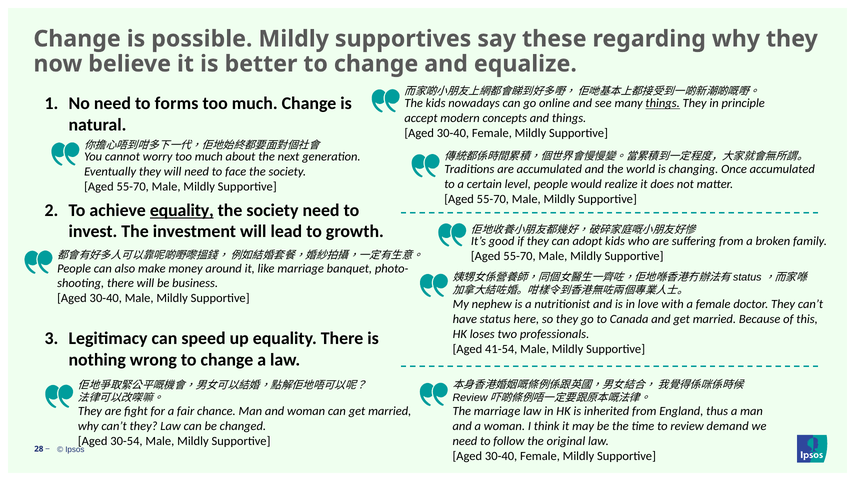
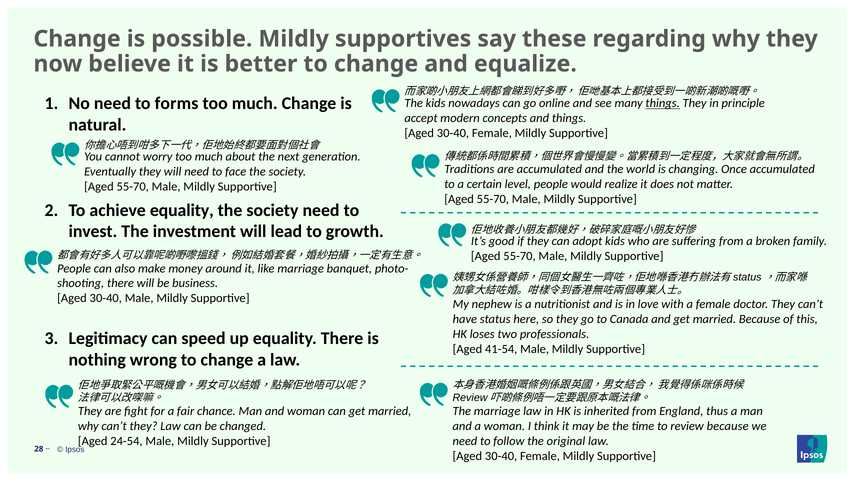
equality underline: present -> none (182, 210)
review demand: demand -> because (728, 426)
30-54: 30-54 -> 24-54 (126, 441)
